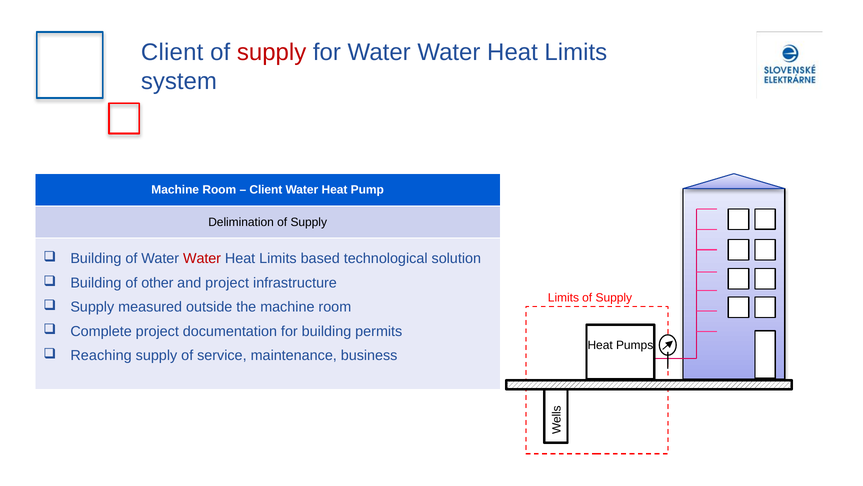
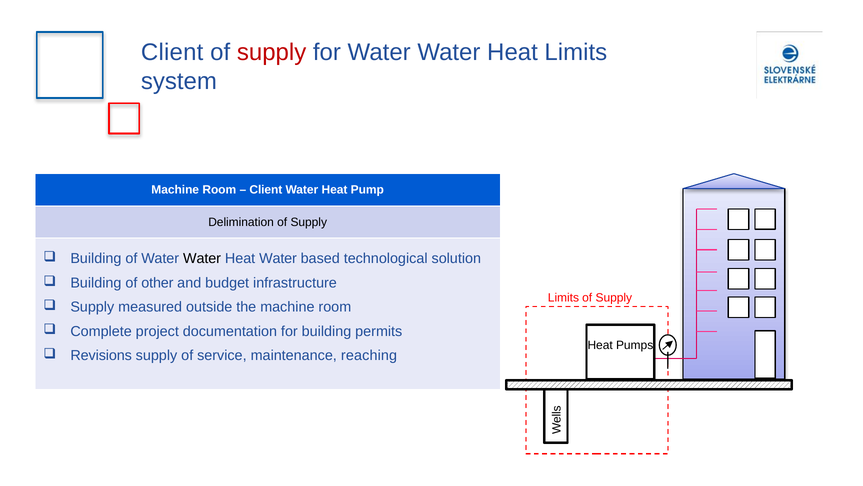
Water colour: red -> black (202, 258)
Limits: Limits -> Water (278, 258)
and project: project -> budget (227, 283)
Reaching: Reaching -> Revisions (101, 355)
business: business -> reaching (369, 355)
